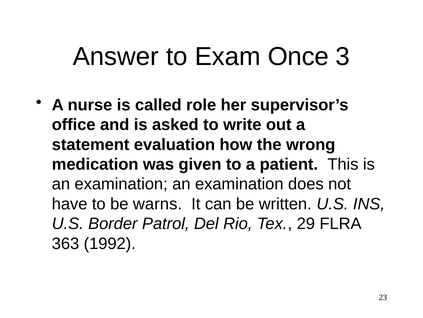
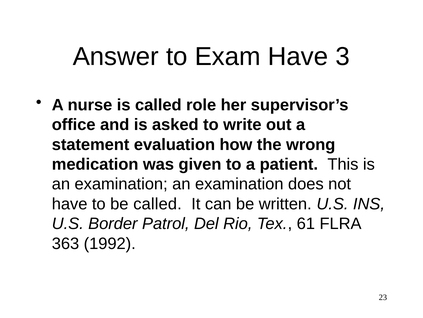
Exam Once: Once -> Have (298, 56)
be warns: warns -> called (158, 204)
29: 29 -> 61 (306, 223)
